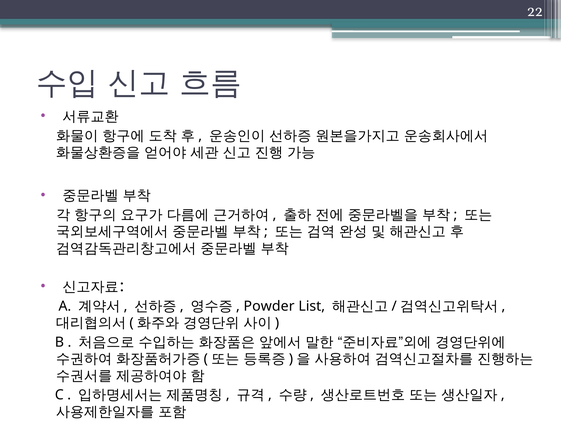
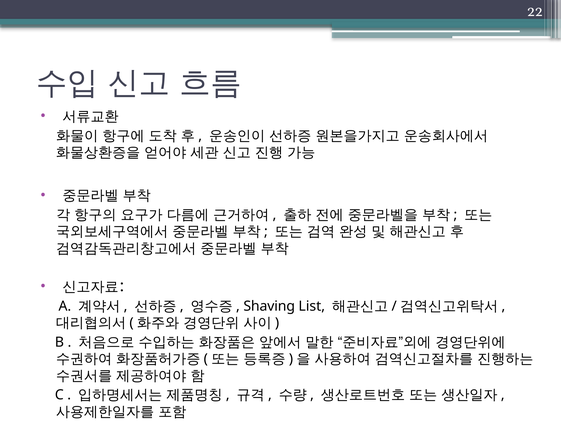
Powder: Powder -> Shaving (269, 306)
